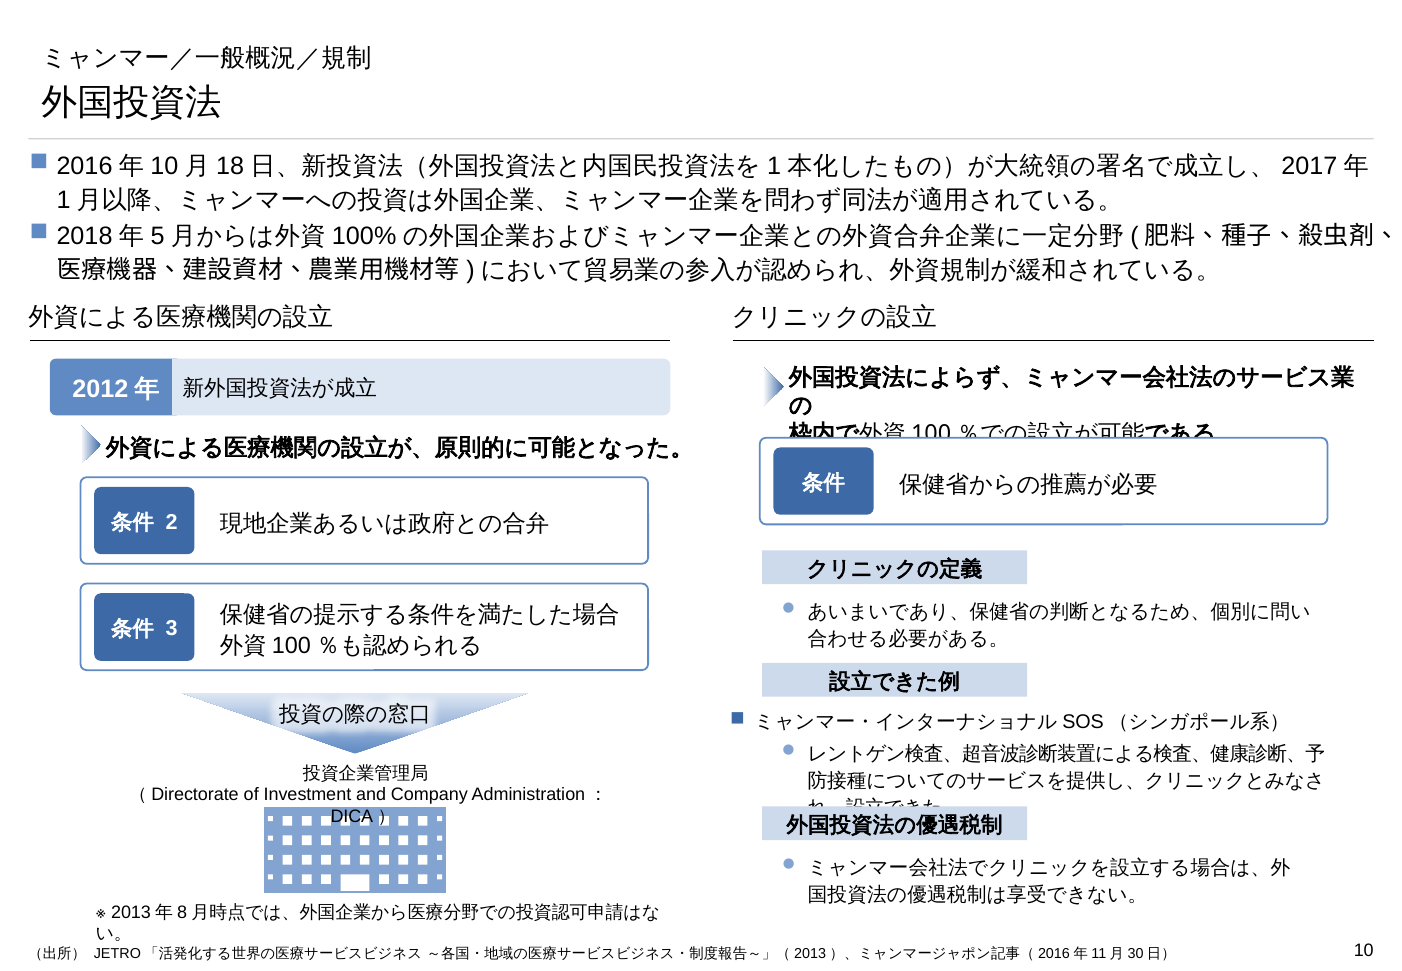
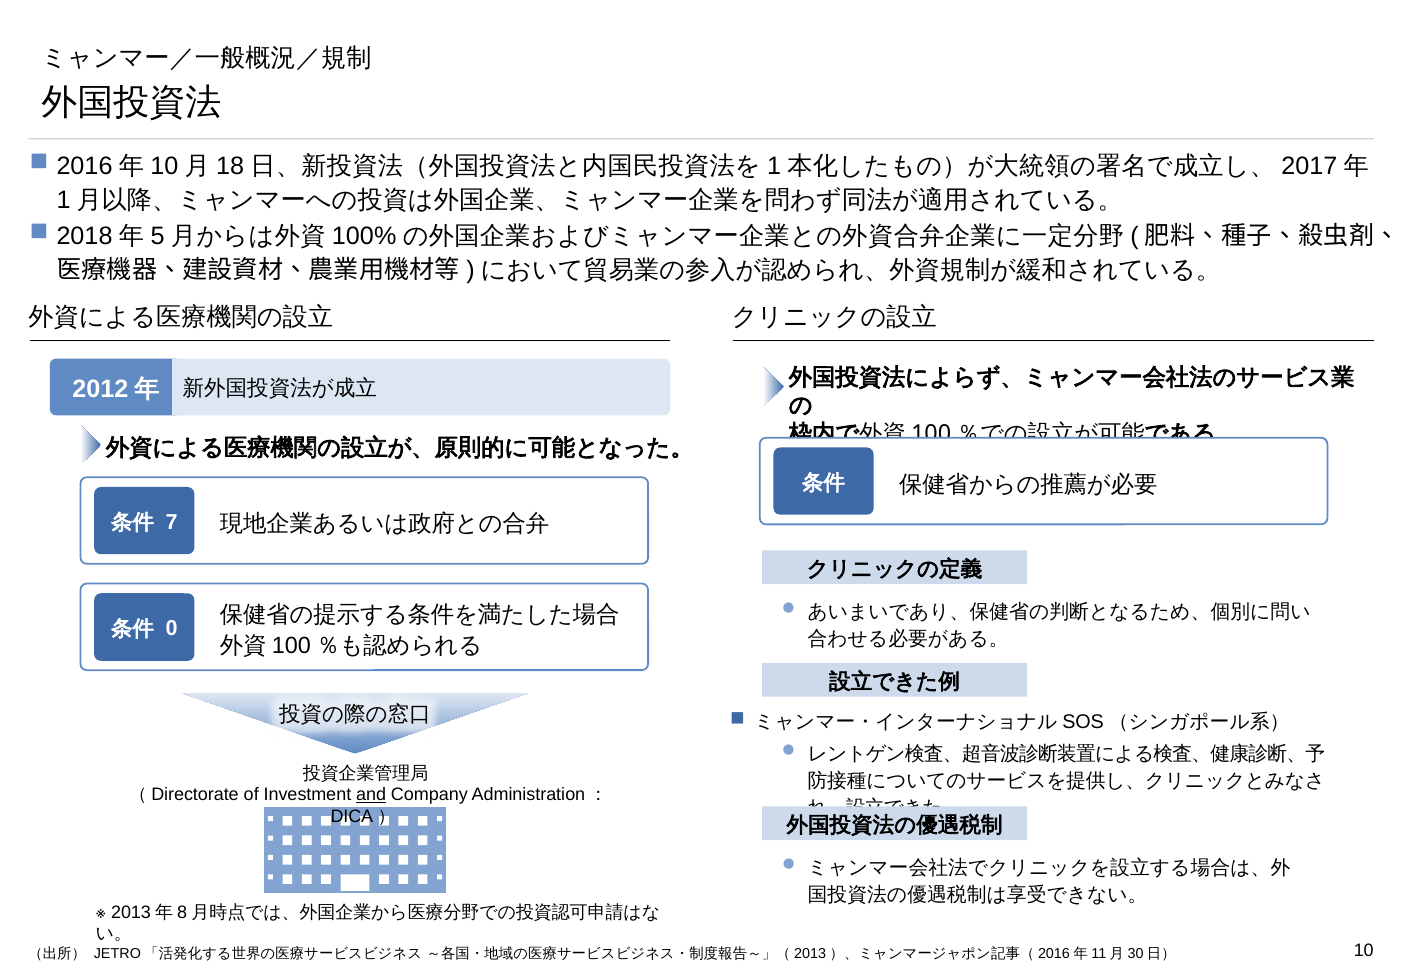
2: 2 -> 7 (172, 522)
3: 3 -> 0 (172, 628)
and underline: none -> present (371, 795)
